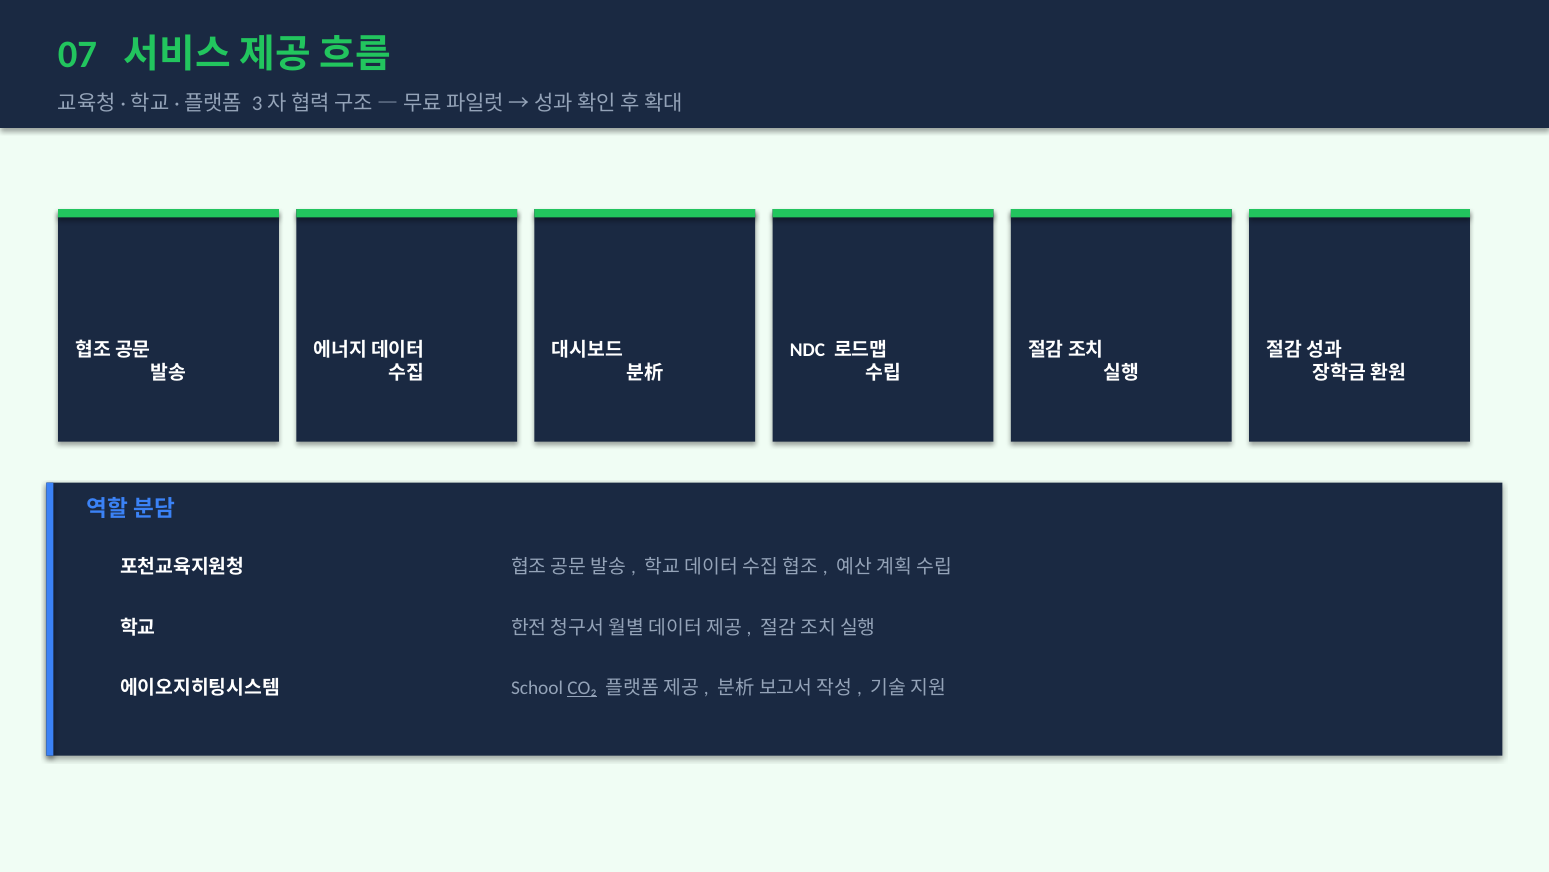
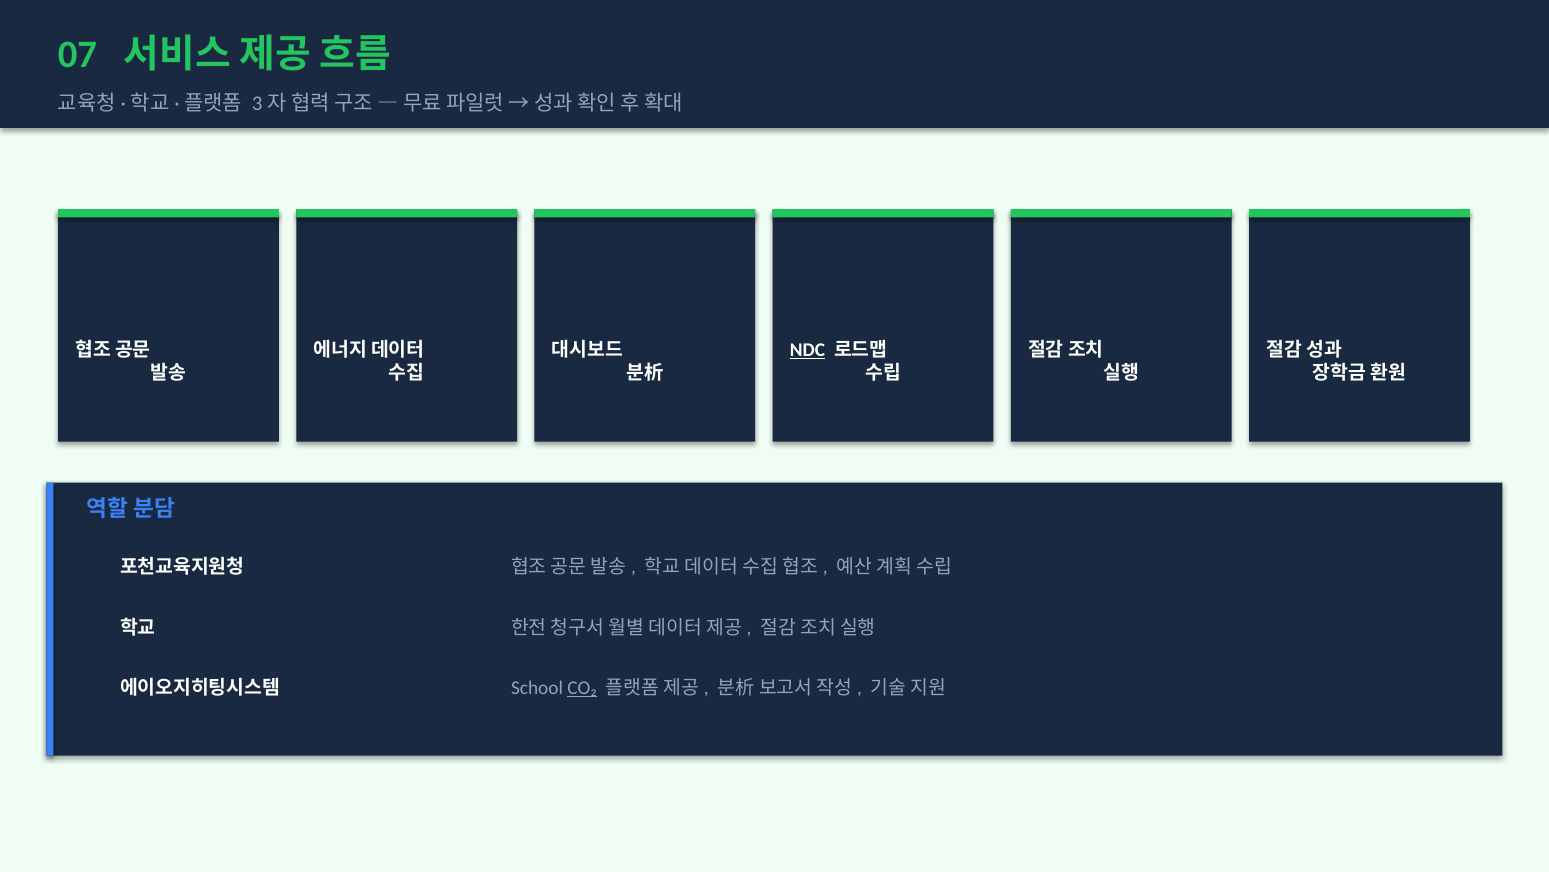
NDC underline: none -> present (807, 350)
